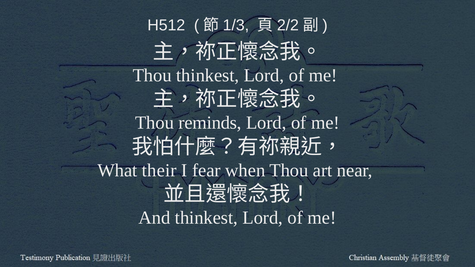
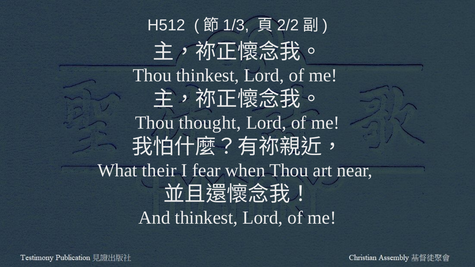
reminds: reminds -> thought (210, 123)
